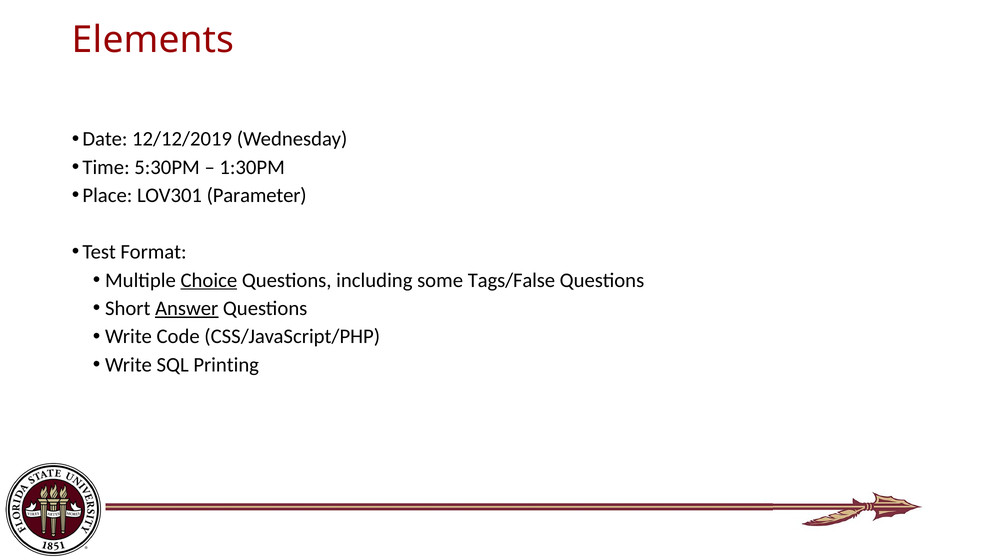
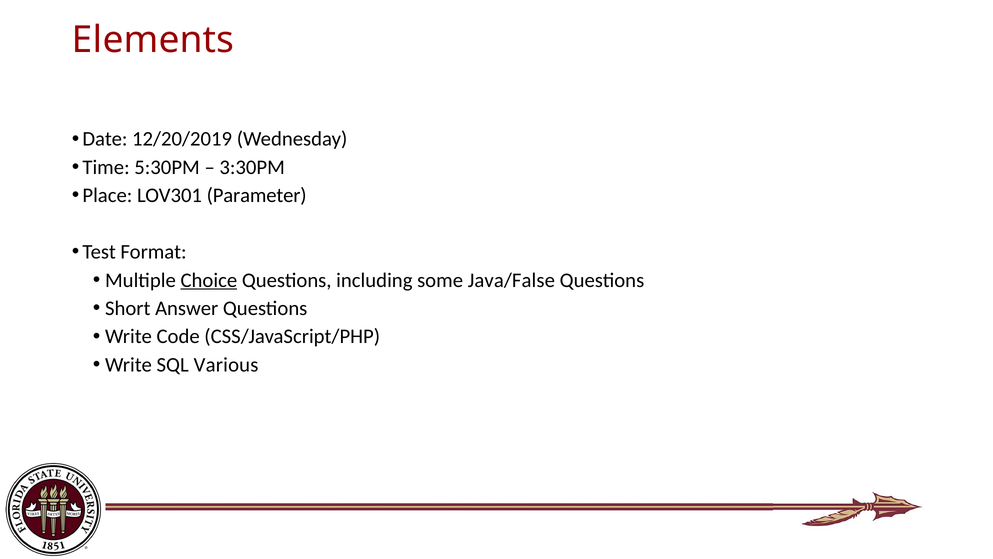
12/12/2019: 12/12/2019 -> 12/20/2019 (182, 139)
1:30PM: 1:30PM -> 3:30PM (252, 167)
Tags/False: Tags/False -> Java/False (511, 280)
Answer underline: present -> none (187, 308)
Printing: Printing -> Various (226, 365)
